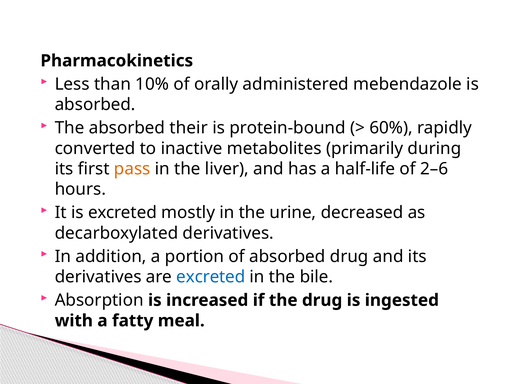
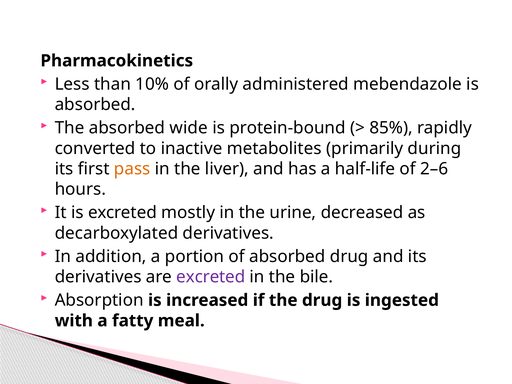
their: their -> wide (189, 128)
60%: 60% -> 85% (391, 128)
excreted colour: blue -> purple (211, 277)
